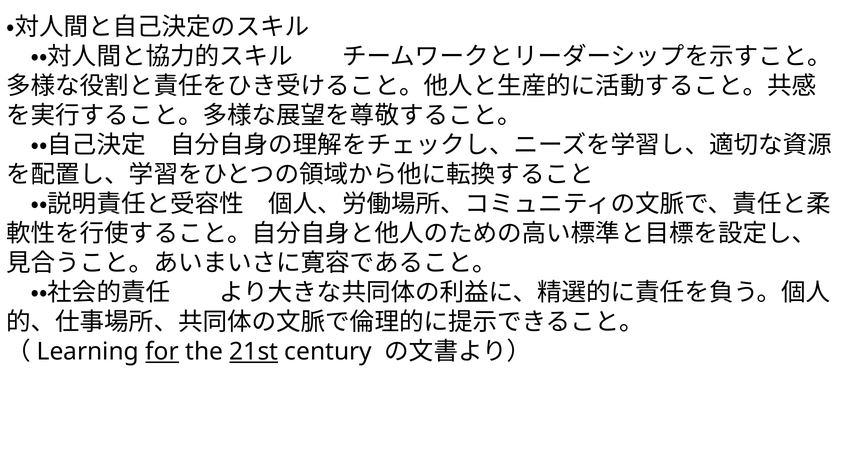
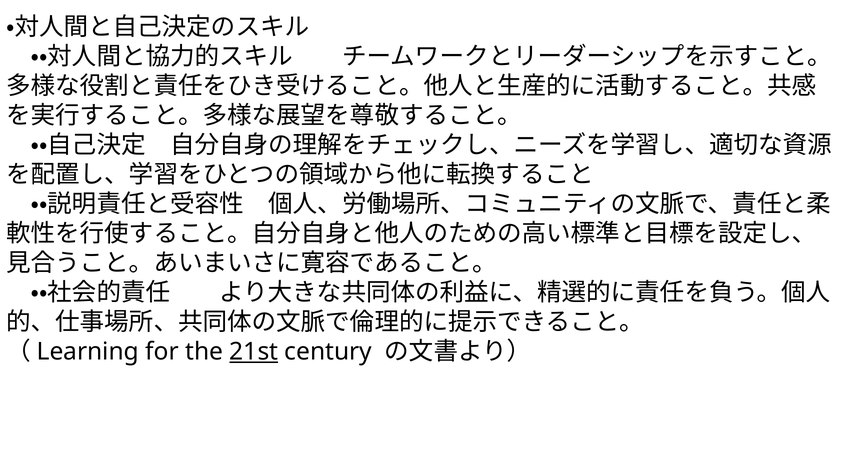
for underline: present -> none (162, 352)
